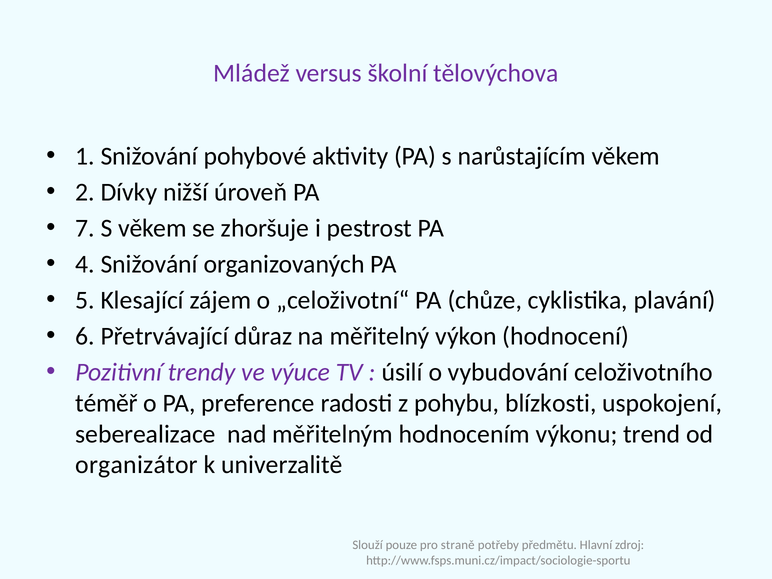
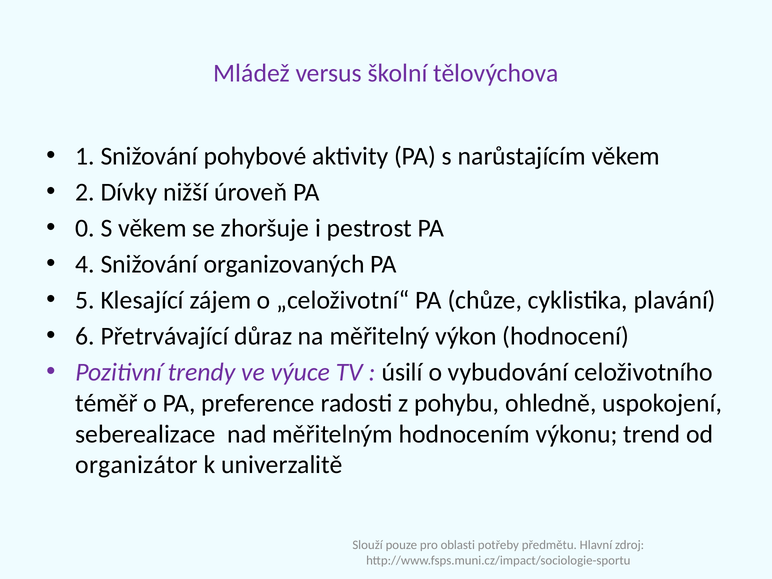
7: 7 -> 0 (85, 228)
blízkosti: blízkosti -> ohledně (551, 403)
straně: straně -> oblasti (458, 545)
